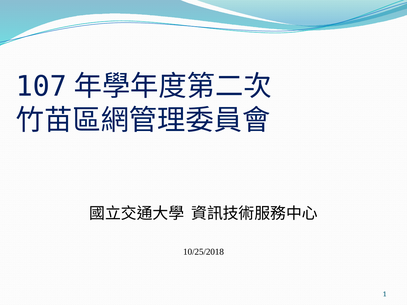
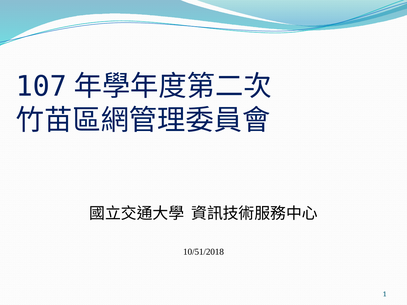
10/25/2018: 10/25/2018 -> 10/51/2018 (204, 252)
